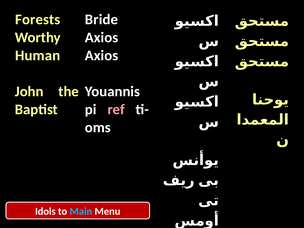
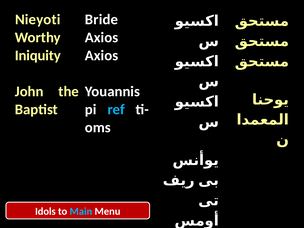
Forests: Forests -> Nieyoti (38, 19)
Human: Human -> Iniquity (38, 55)
ref colour: pink -> light blue (116, 110)
